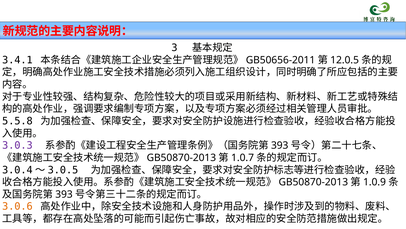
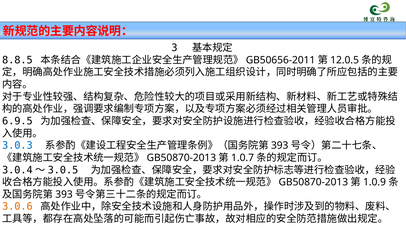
3.4.1: 3.4.1 -> 8.8.5 (17, 60)
5.5.8: 5.5.8 -> 6.9.5 (17, 121)
3.0.3 colour: purple -> blue (17, 145)
